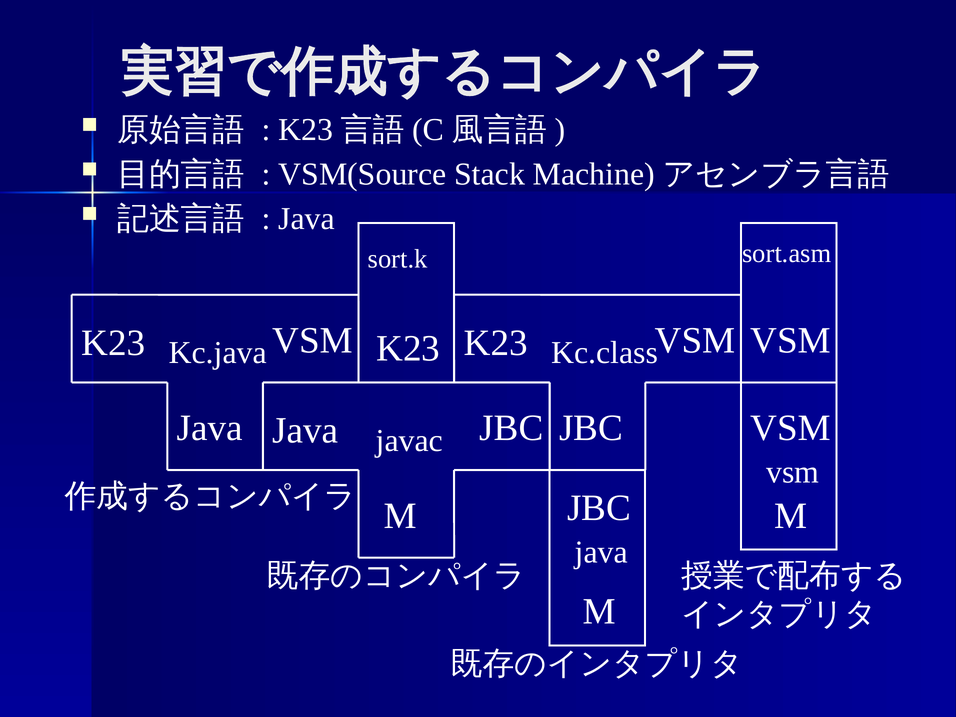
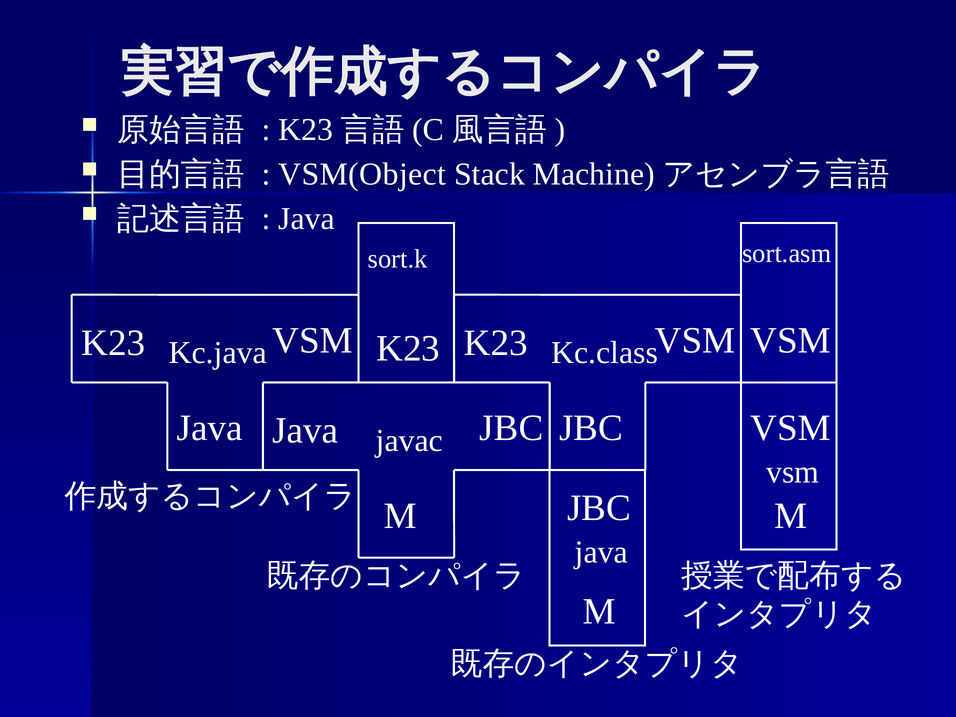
VSM(Source: VSM(Source -> VSM(Object (362, 174)
